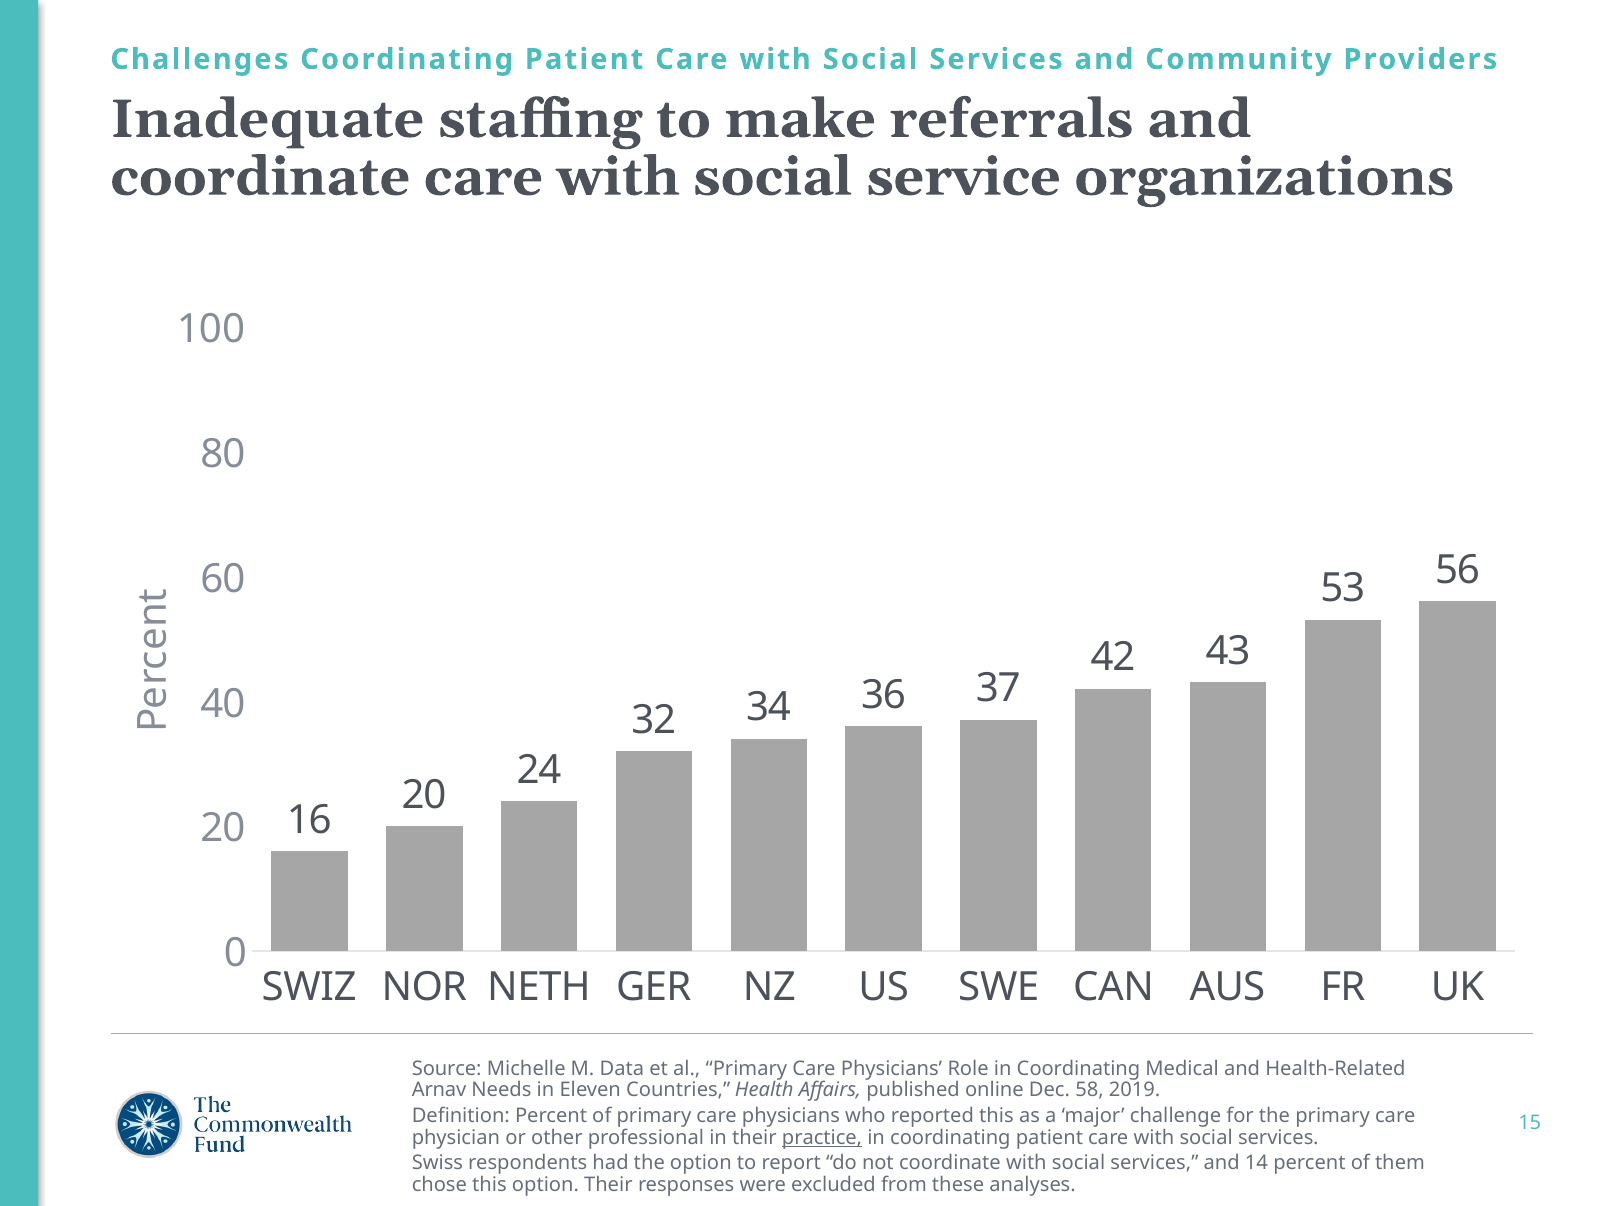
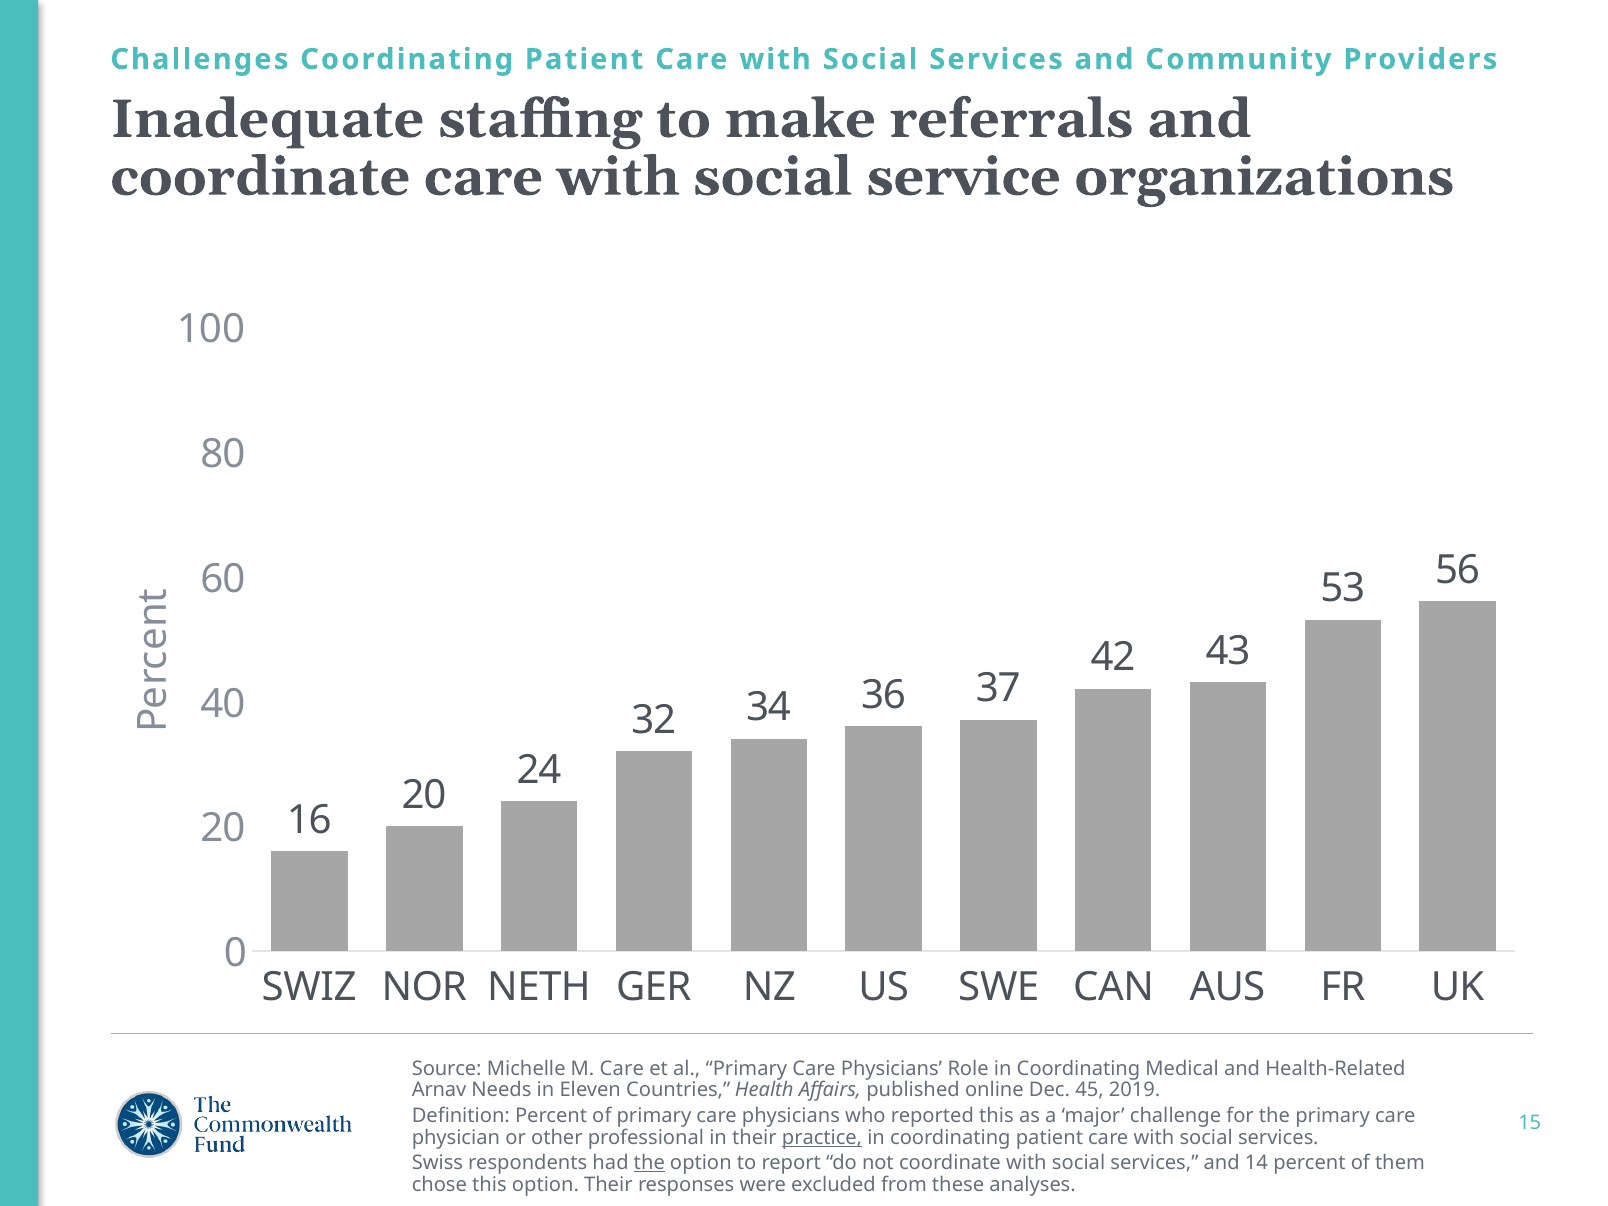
M Data: Data -> Care (622, 1069)
58: 58 -> 45 (1089, 1090)
the underline: none -> present (649, 1163)
